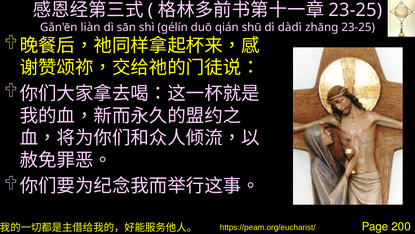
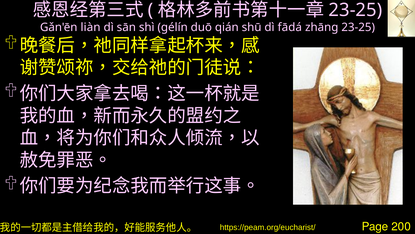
dàdì: dàdì -> fādá (290, 27)
